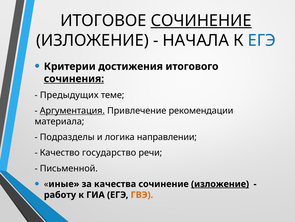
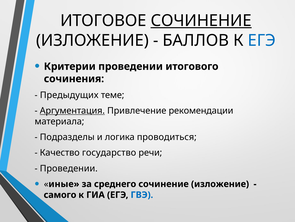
НАЧАЛА: НАЧАЛА -> БАЛЛОВ (196, 40)
Критерии достижения: достижения -> проведении (131, 66)
сочинения underline: present -> none (74, 79)
направлении: направлении -> проводиться (167, 137)
Письменной: Письменной -> Проведении (69, 168)
качества: качества -> среднего (115, 183)
изложение underline: present -> none (220, 183)
работу: работу -> самого (60, 194)
ГВЭ colour: orange -> blue (142, 194)
